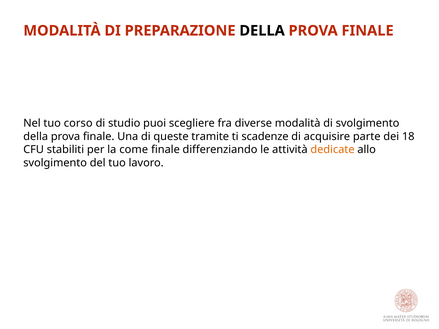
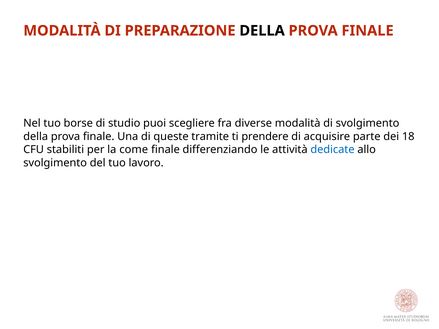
corso: corso -> borse (78, 123)
scadenze: scadenze -> prendere (265, 137)
dedicate colour: orange -> blue (332, 150)
